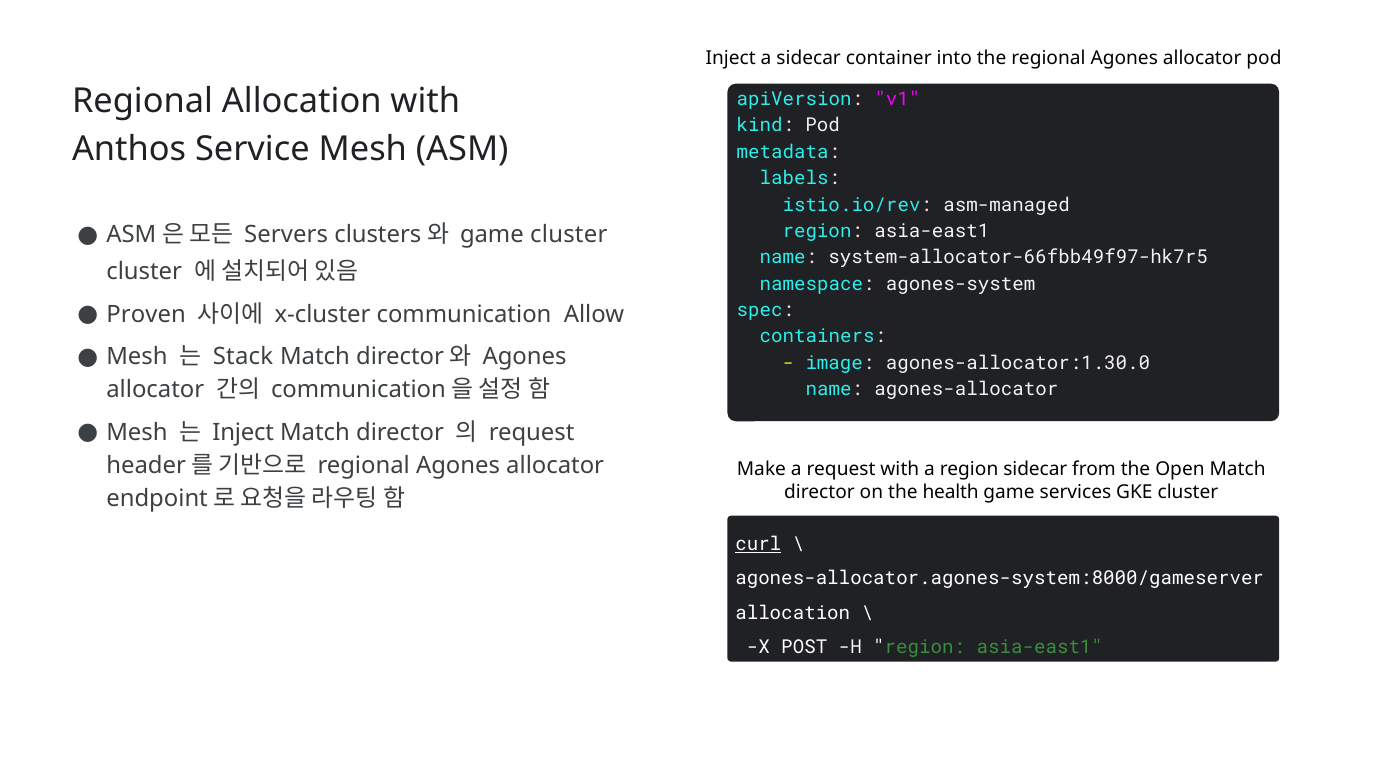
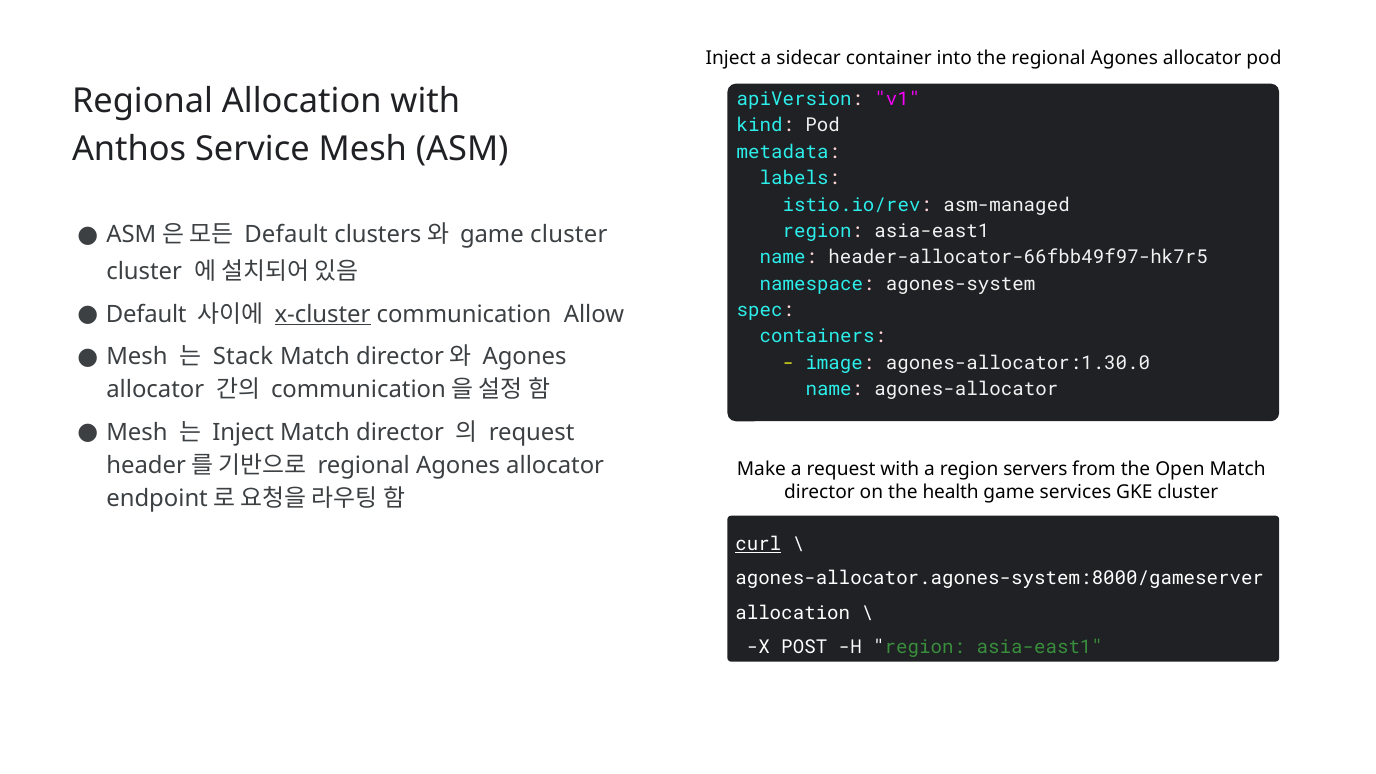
Servers: Servers -> Default (286, 235)
system-allocator-66fbb49f97-hk7r5: system-allocator-66fbb49f97-hk7r5 -> header-allocator-66fbb49f97-hk7r5 (1018, 257)
Proven: Proven -> Default (146, 314)
x-cluster underline: none -> present (323, 314)
region sidecar: sidecar -> servers (1035, 470)
